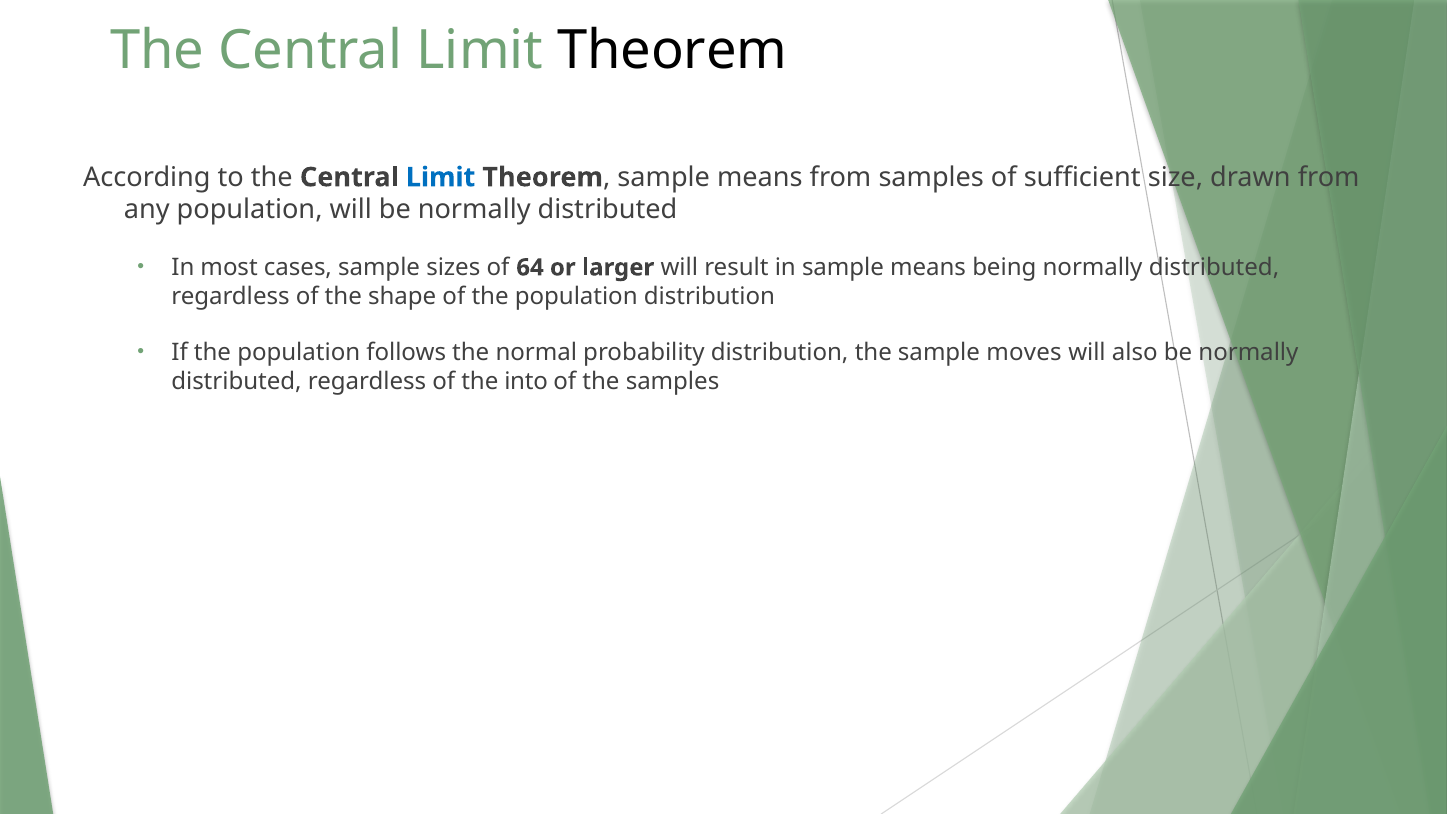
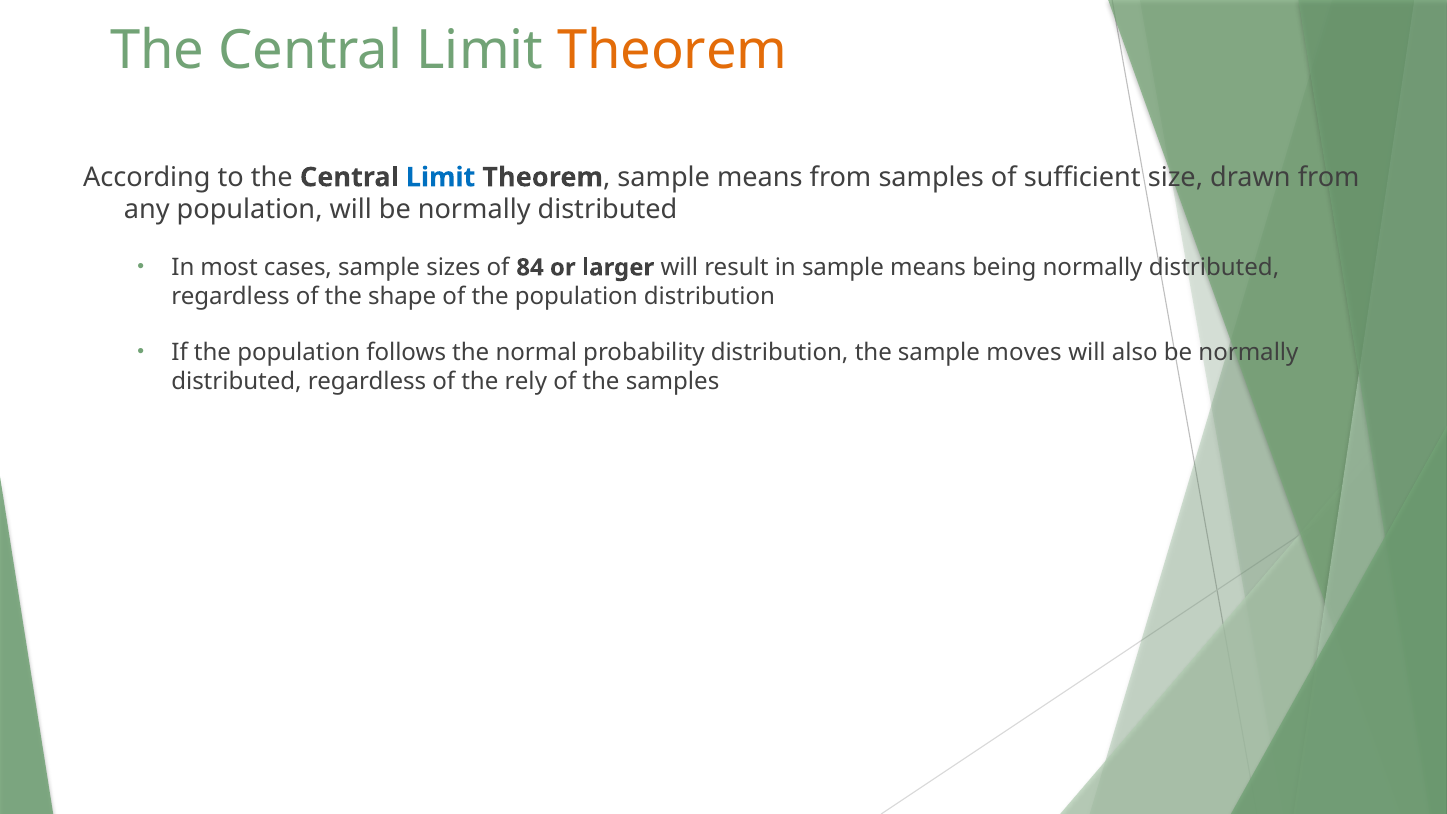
Theorem colour: black -> orange (672, 51)
64: 64 -> 84 (530, 268)
into: into -> rely (526, 381)
